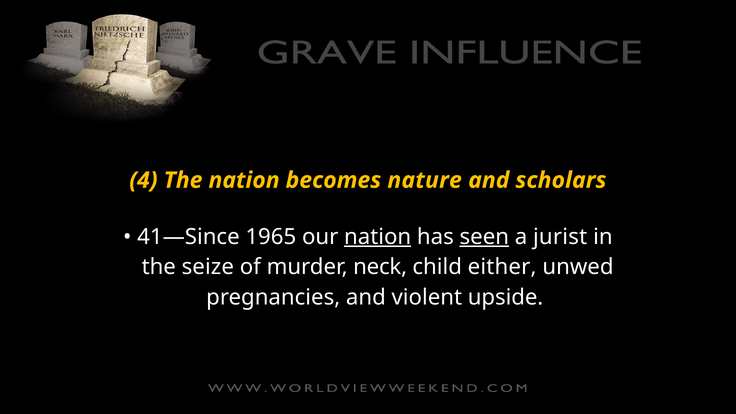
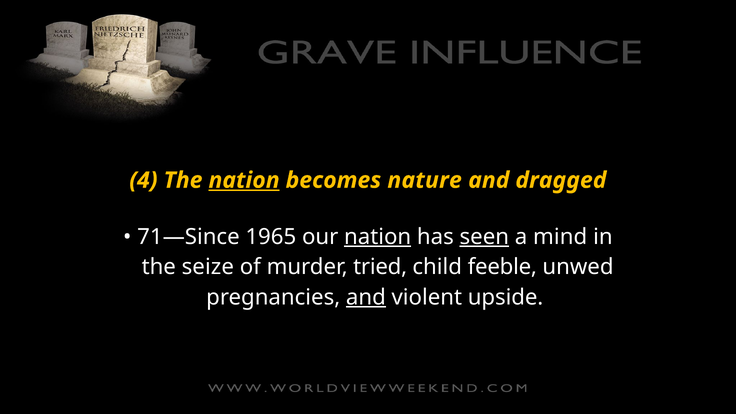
nation underline: none -> present (244, 180)
scholars: scholars -> dragged (561, 180)
41—Since: 41—Since -> 71—Since (188, 237)
jurist: jurist -> mind (560, 237)
neck: neck -> tried (380, 267)
either: either -> feeble (502, 267)
and underline: none -> present (366, 297)
